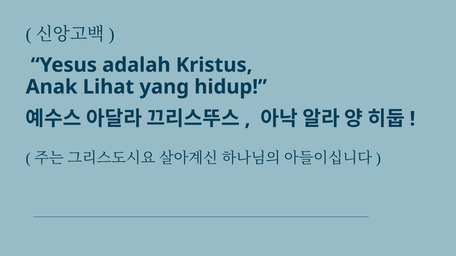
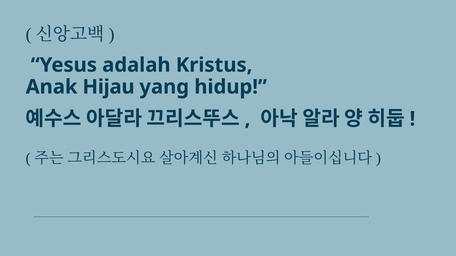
Lihat: Lihat -> Hijau (109, 87)
